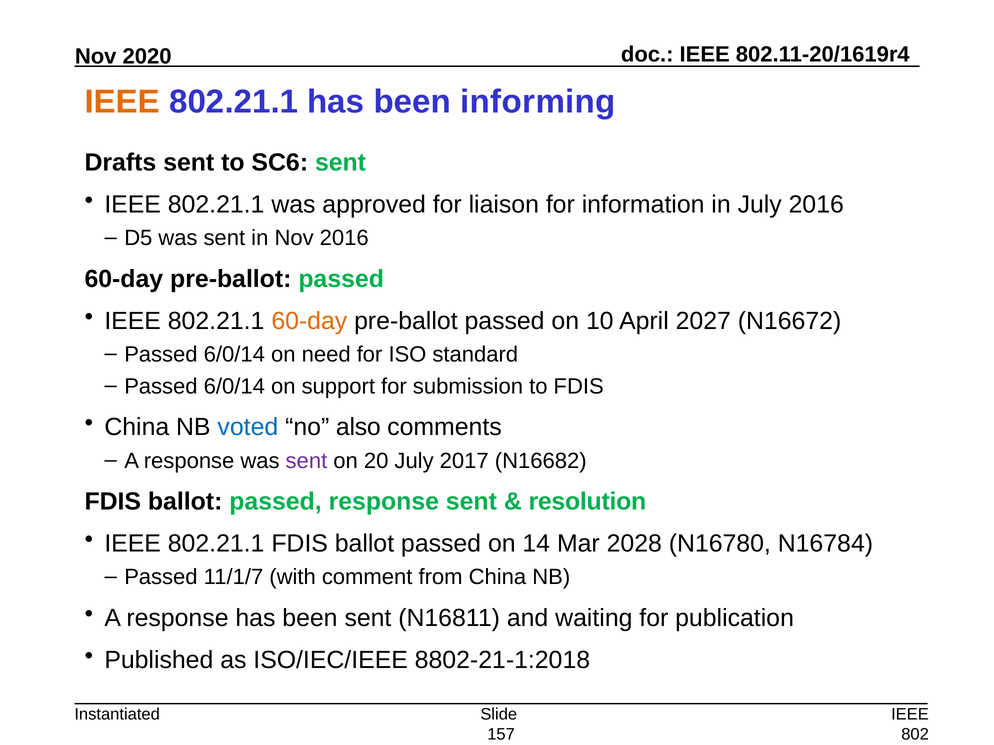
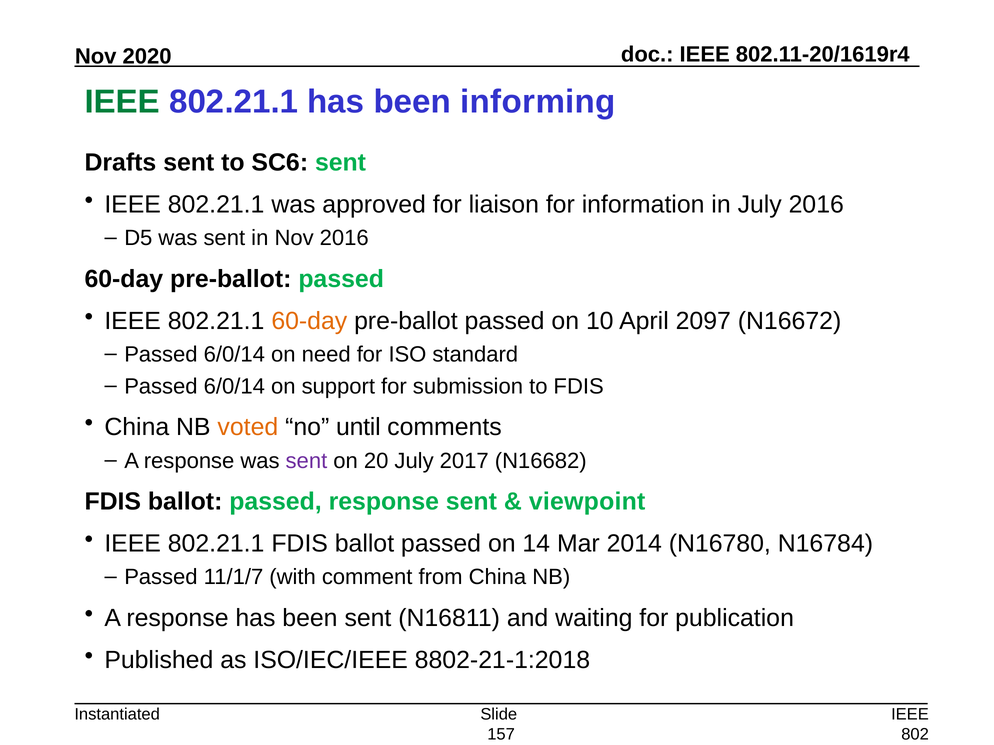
IEEE colour: orange -> green (122, 102)
2027: 2027 -> 2097 (703, 321)
voted colour: blue -> orange (248, 428)
also: also -> until (358, 428)
resolution: resolution -> viewpoint (587, 502)
2028: 2028 -> 2014 (634, 544)
